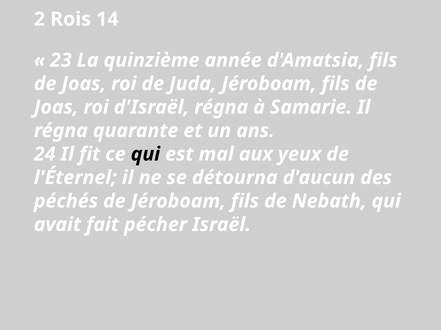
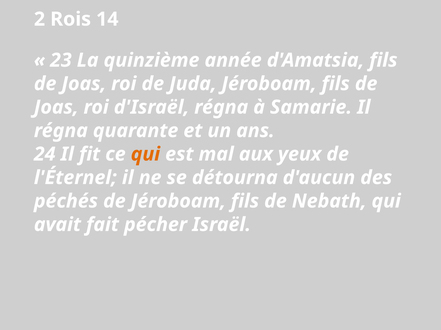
qui colour: black -> orange (145, 154)
